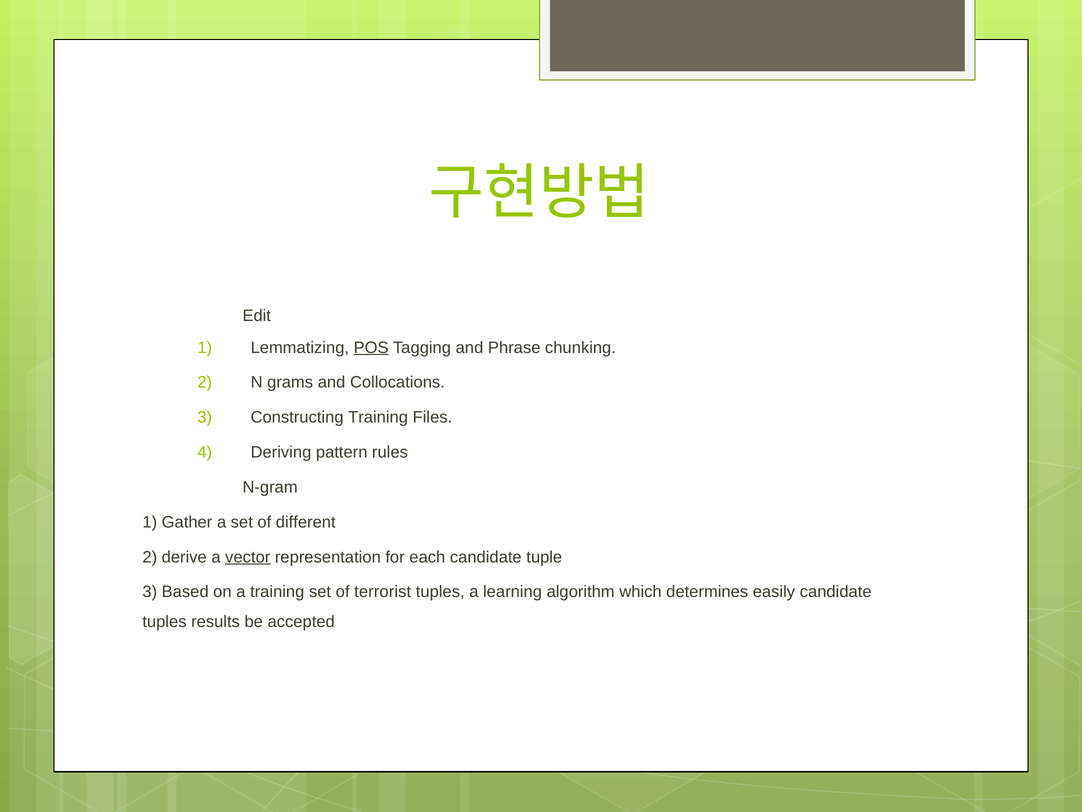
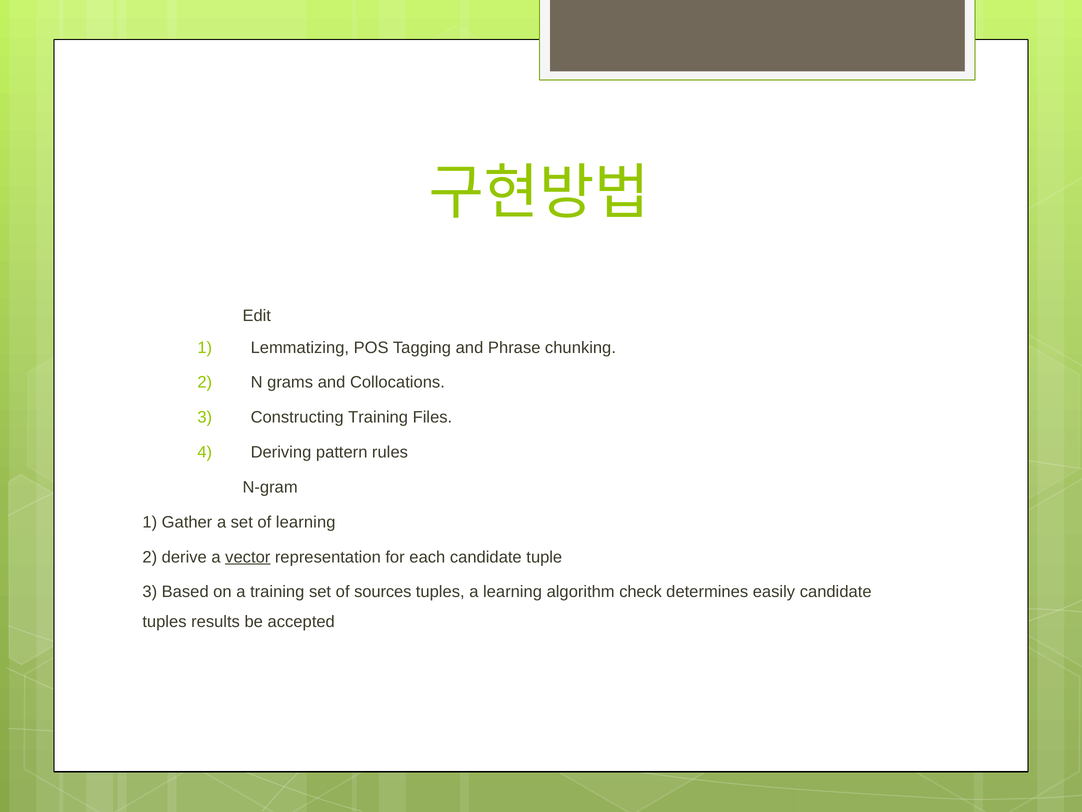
POS underline: present -> none (371, 347)
of different: different -> learning (306, 522)
terrorist: terrorist -> sources (383, 592)
which: which -> check (641, 592)
